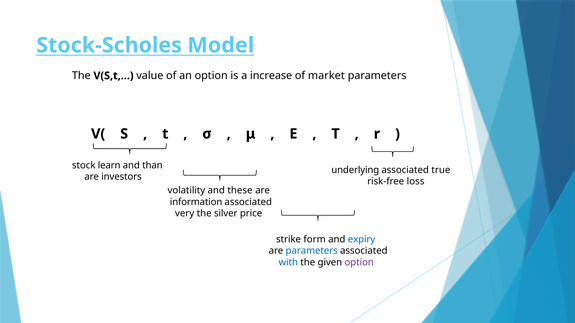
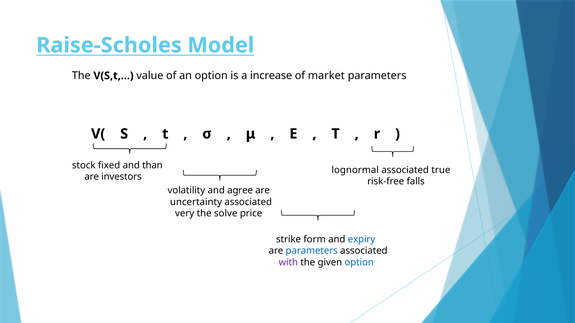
Stock-Scholes: Stock-Scholes -> Raise-Scholes (109, 45)
learn: learn -> fixed (109, 166)
underlying: underlying -> lognormal (355, 170)
loss: loss -> falls (416, 182)
these: these -> agree (240, 191)
information: information -> uncertainty (196, 202)
silver: silver -> solve (226, 214)
with colour: blue -> purple (288, 263)
option colour: purple -> blue (359, 263)
